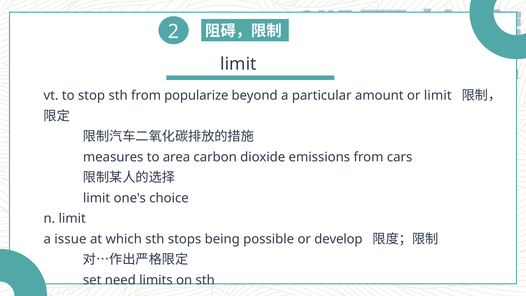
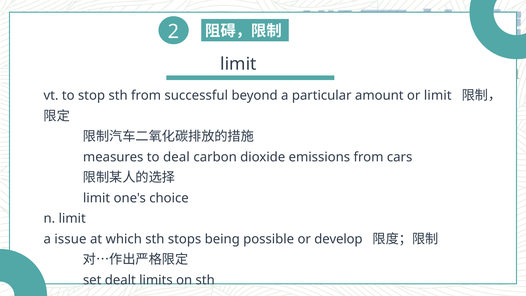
popularize: popularize -> successful (196, 96)
area: area -> deal (176, 157)
need: need -> dealt (120, 280)
